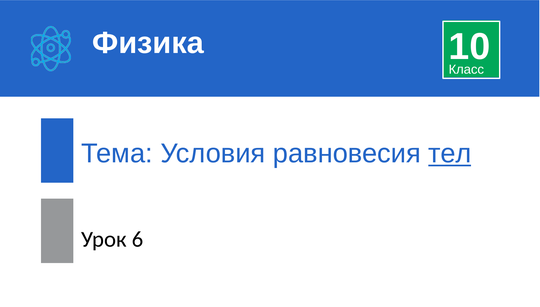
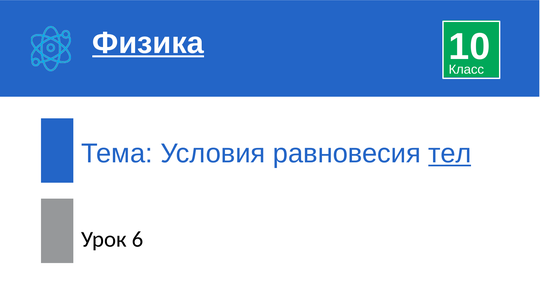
Физика underline: none -> present (148, 43)
